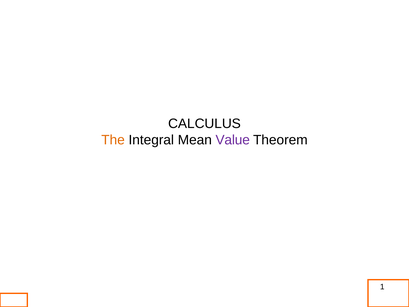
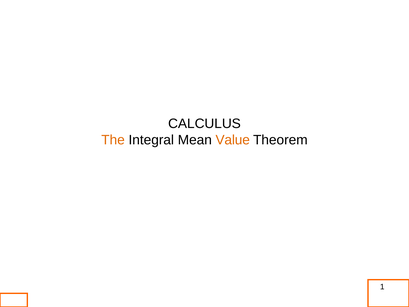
Value colour: purple -> orange (233, 140)
